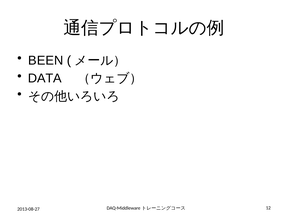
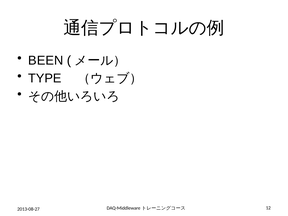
DATA: DATA -> TYPE (45, 78)
